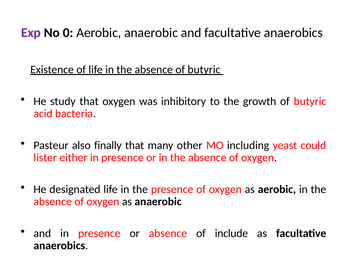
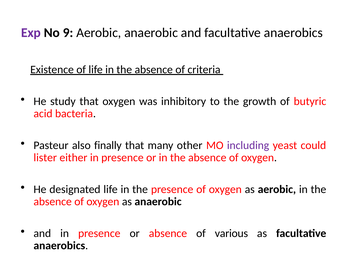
0: 0 -> 9 (68, 33)
absence of butyric: butyric -> criteria (204, 70)
including colour: black -> purple (248, 145)
include: include -> various (231, 233)
